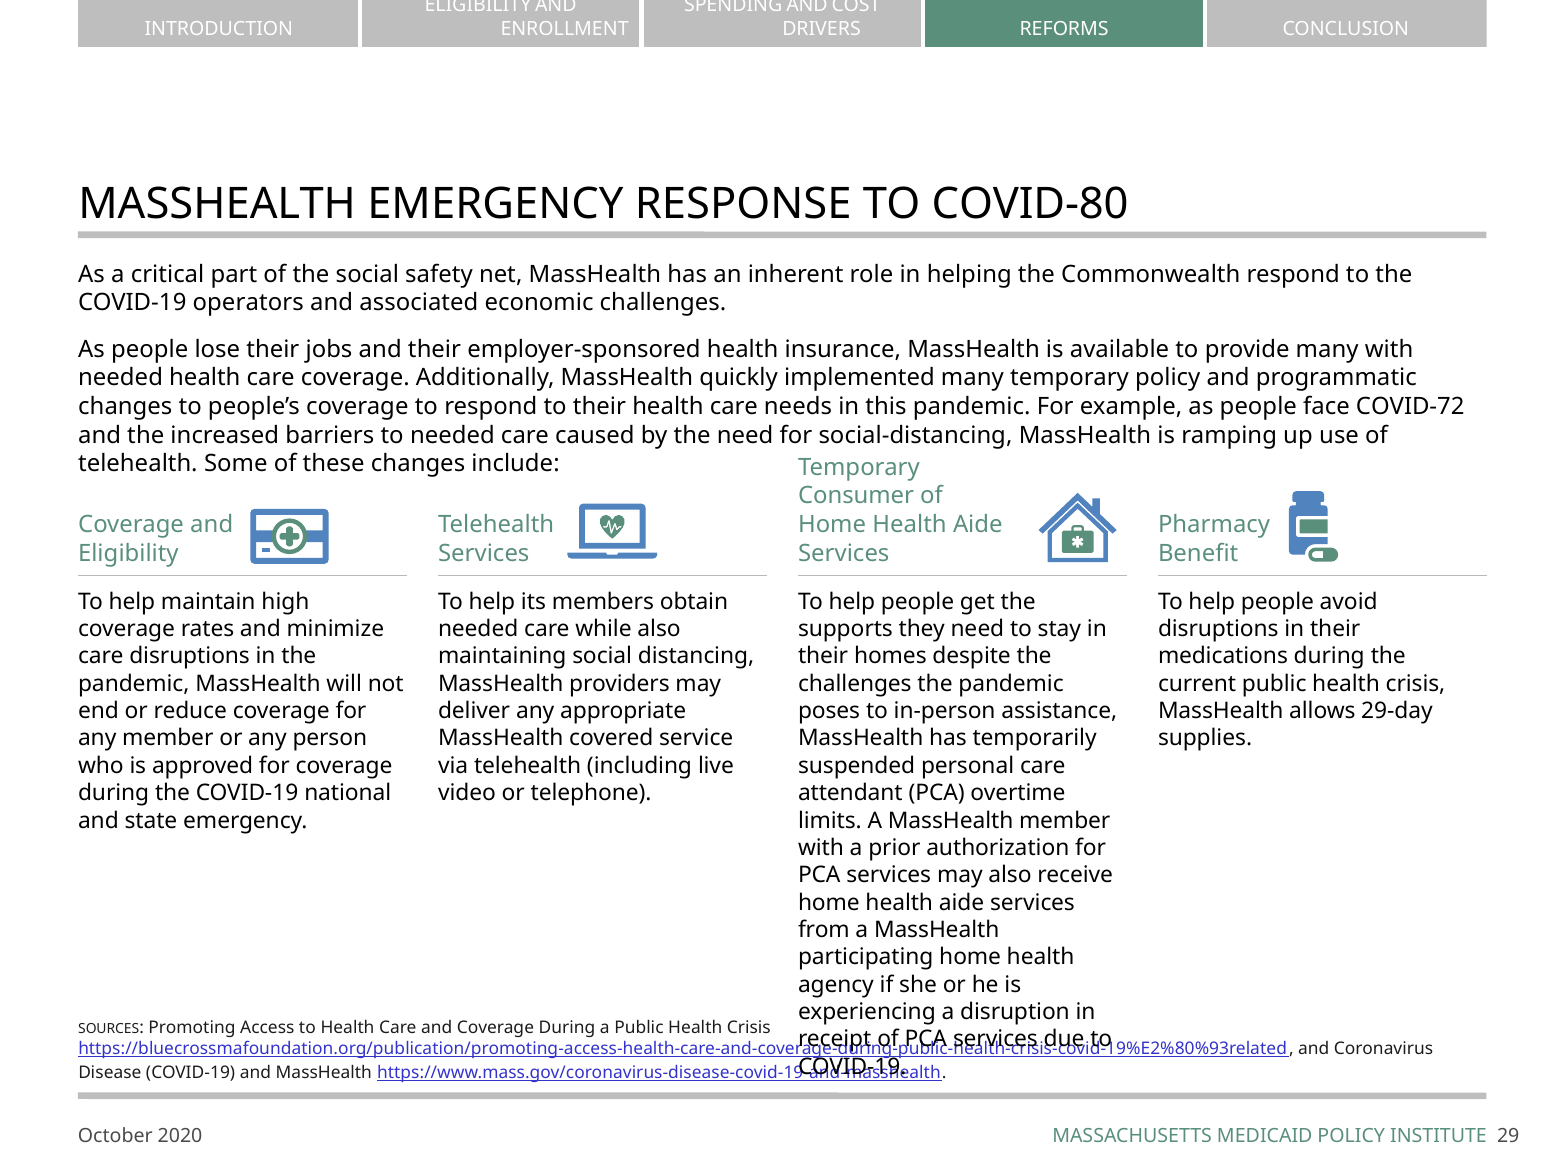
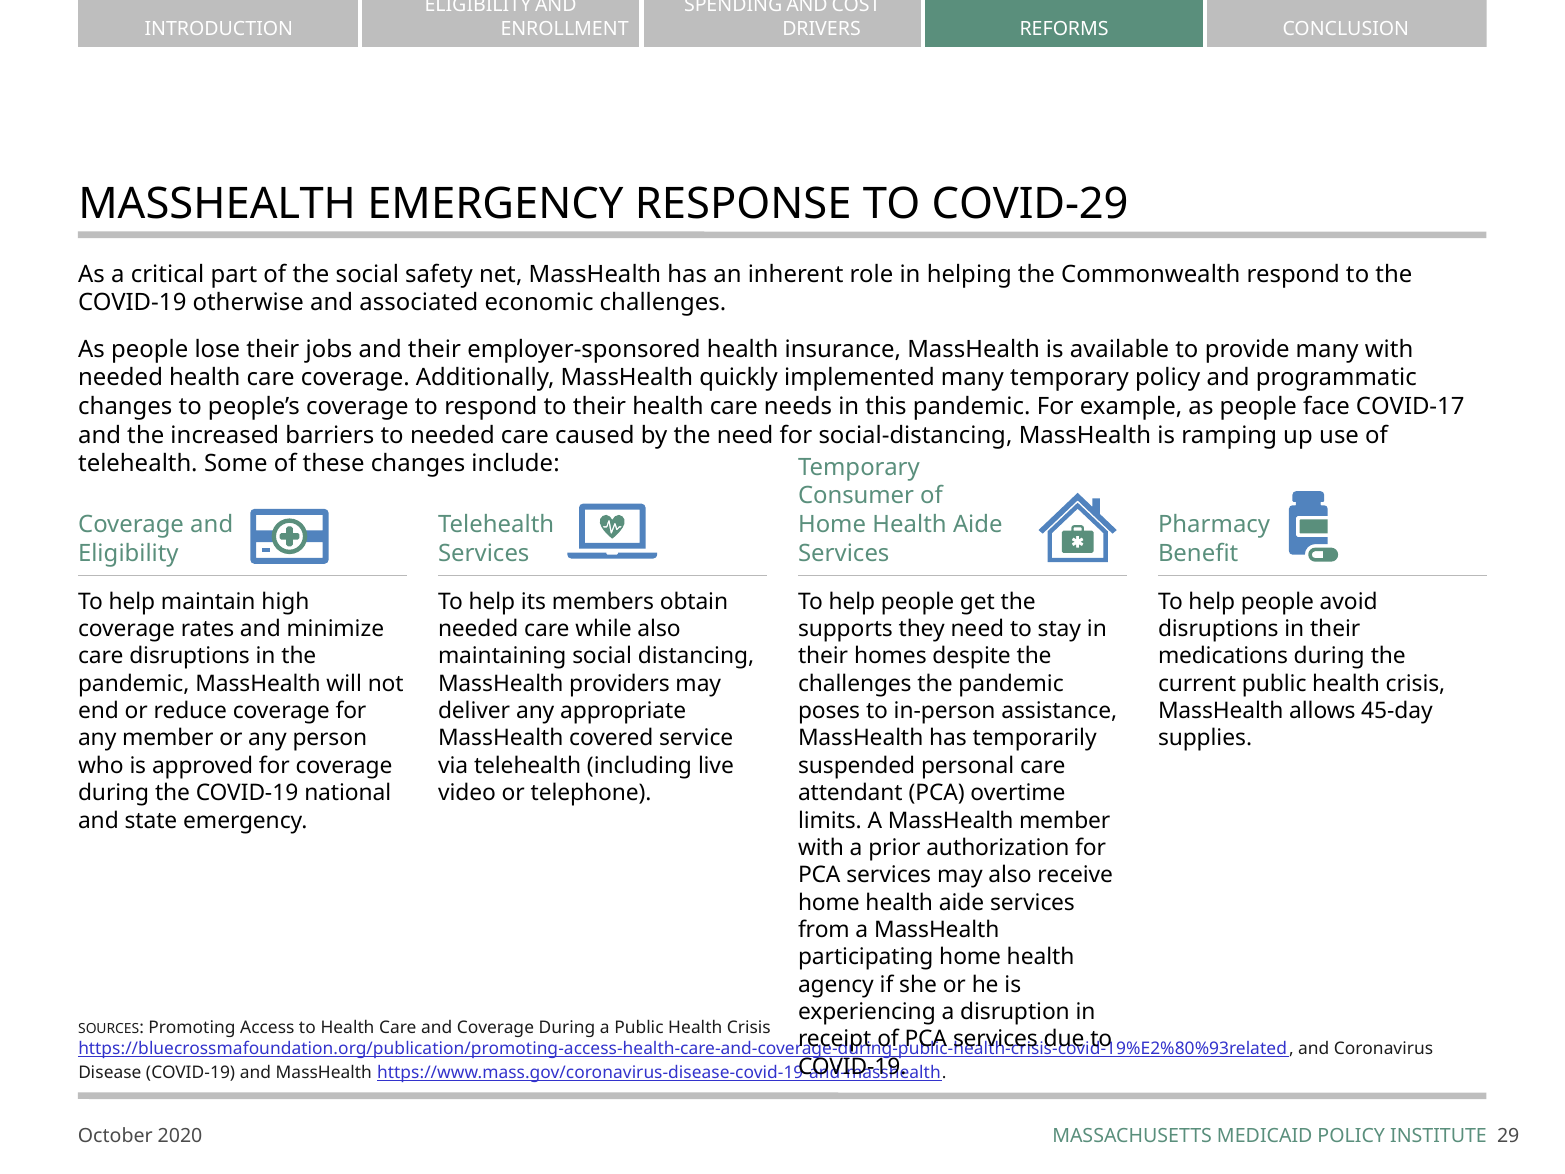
COVID-80: COVID-80 -> COVID-29 (1030, 204)
operators: operators -> otherwise (248, 303)
COVID-72: COVID-72 -> COVID-17 (1410, 406)
29-day: 29-day -> 45-day (1397, 711)
